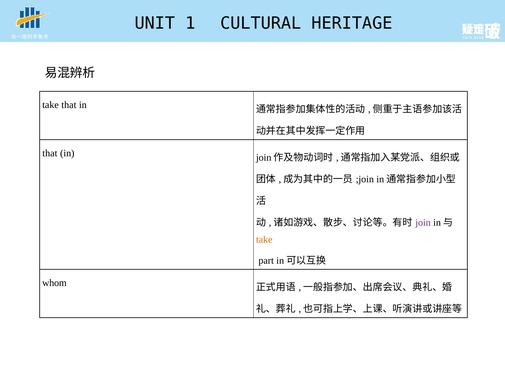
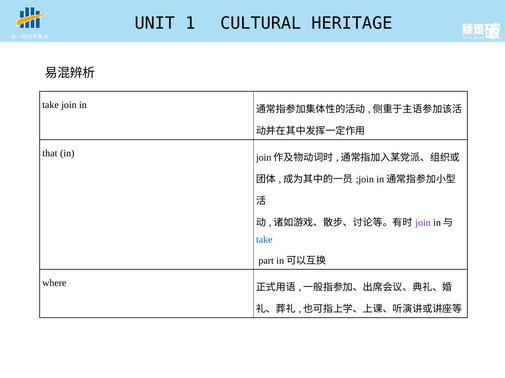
take that: that -> join (69, 105)
take colour: orange -> blue (264, 240)
whom: whom -> where (54, 283)
